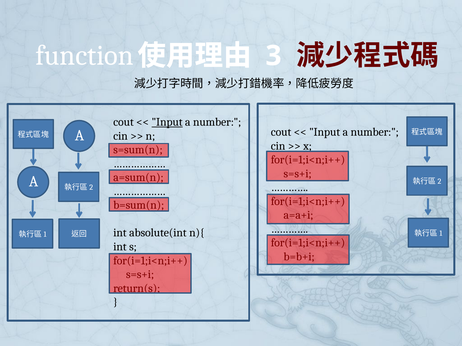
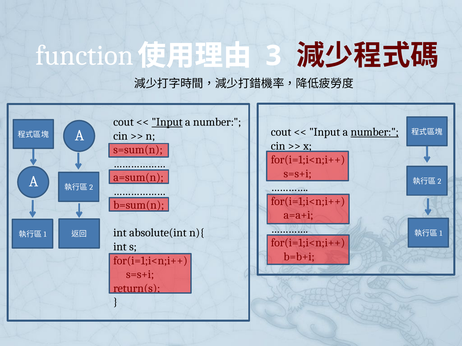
number underline: none -> present (375, 132)
